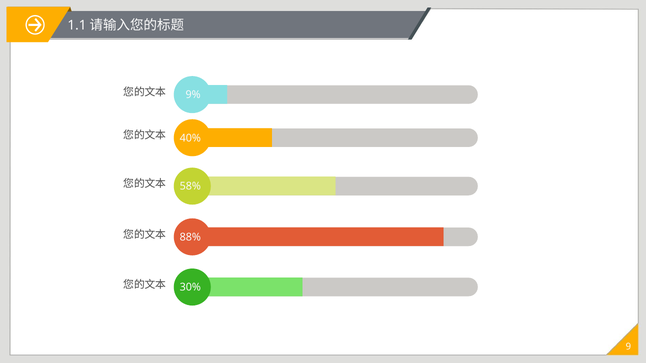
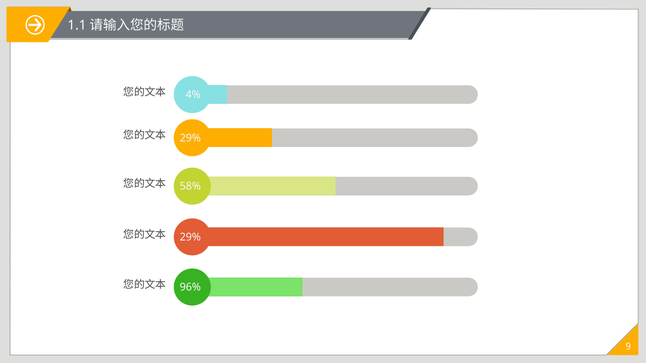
9%: 9% -> 4% (193, 95)
40%: 40% -> 29% (190, 138)
88%: 88% -> 29% (190, 237)
30%: 30% -> 96% (190, 287)
